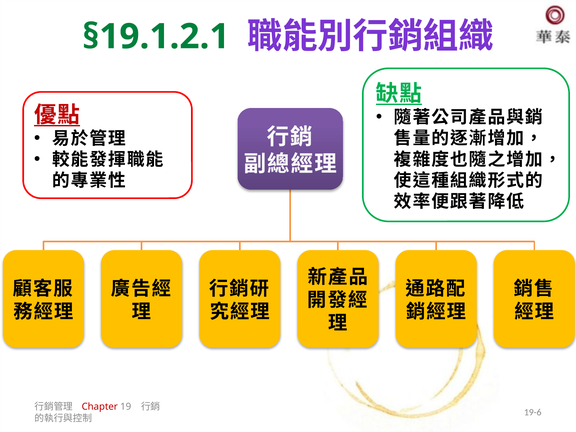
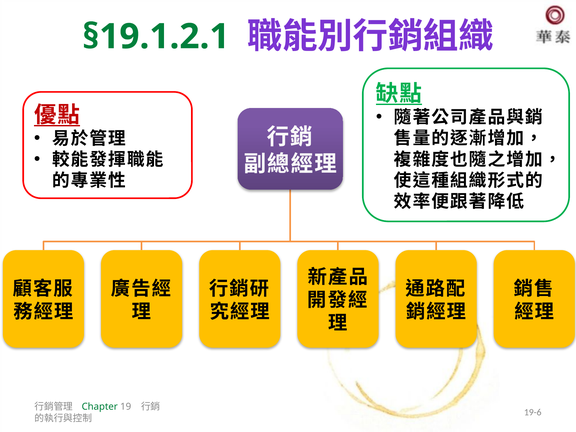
Chapter colour: red -> green (100, 407)
